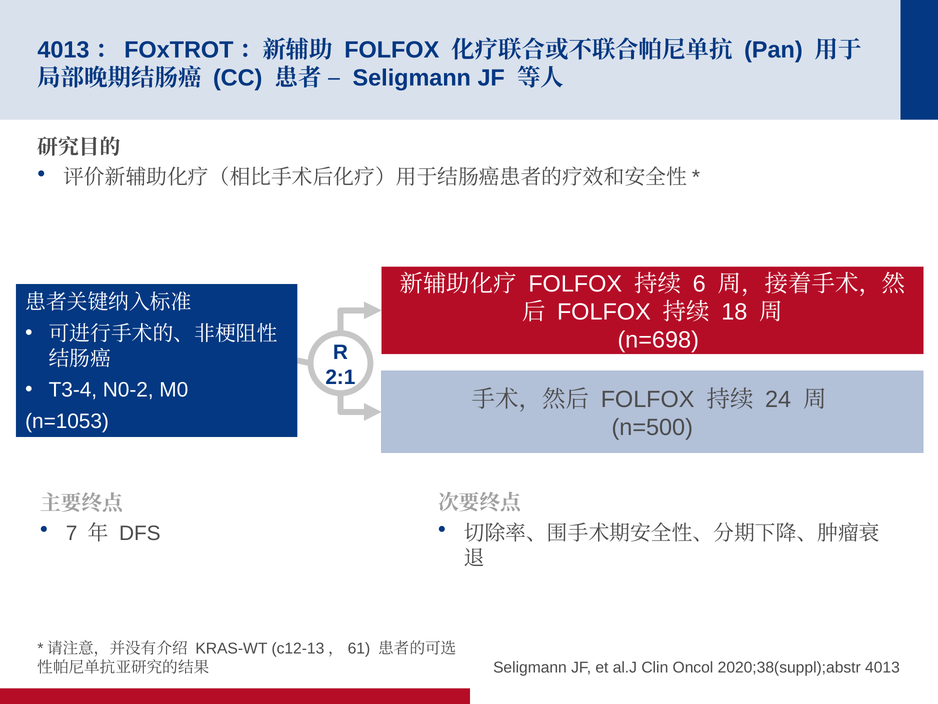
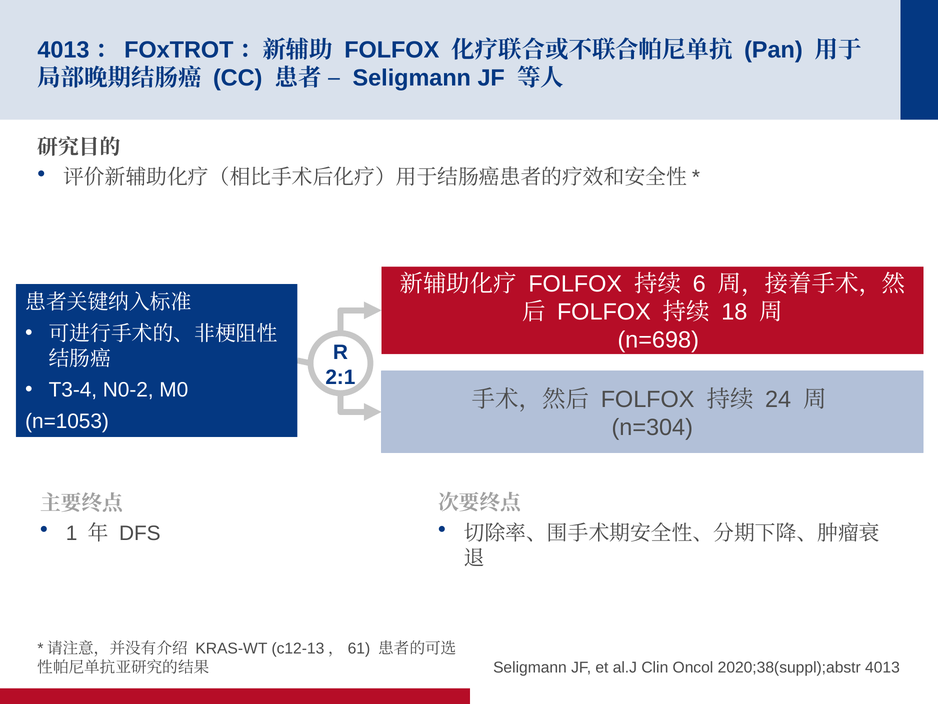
n=500: n=500 -> n=304 (652, 427)
7: 7 -> 1 (72, 533)
